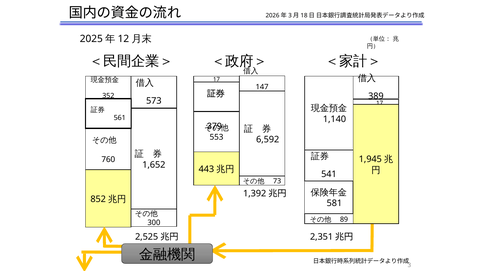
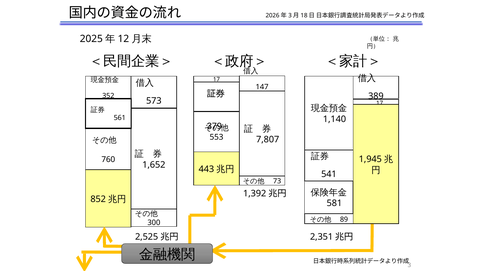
6,592: 6,592 -> 7,807 (268, 140)
